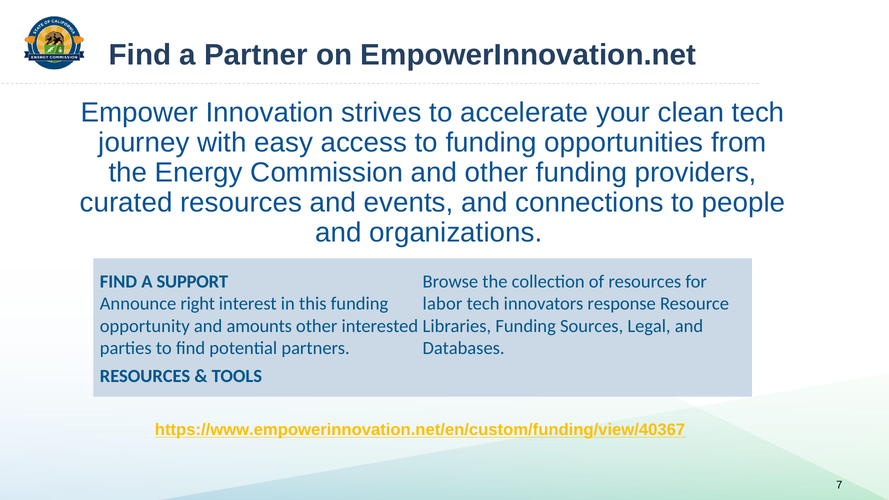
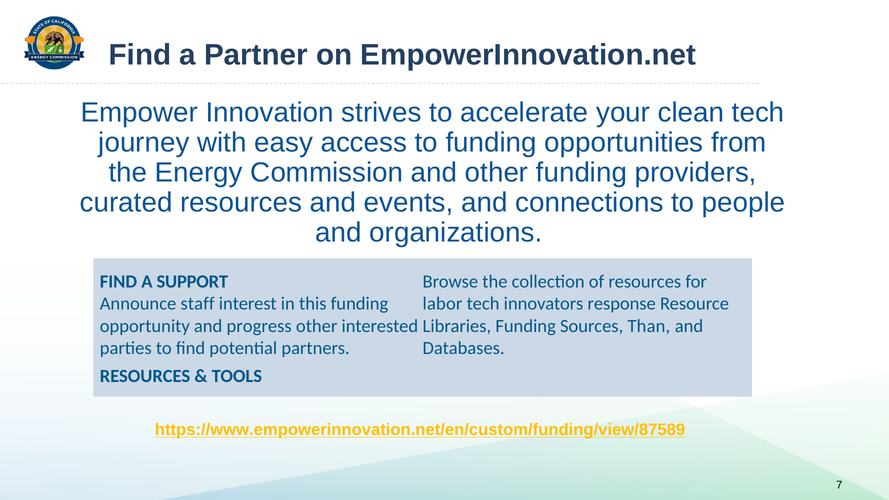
right: right -> staff (198, 304)
amounts: amounts -> progress (259, 326)
Legal: Legal -> Than (649, 326)
https://www.empowerinnovation.net/en/custom/funding/view/40367: https://www.empowerinnovation.net/en/custom/funding/view/40367 -> https://www.empowerinnovation.net/en/custom/funding/view/87589 (420, 430)
